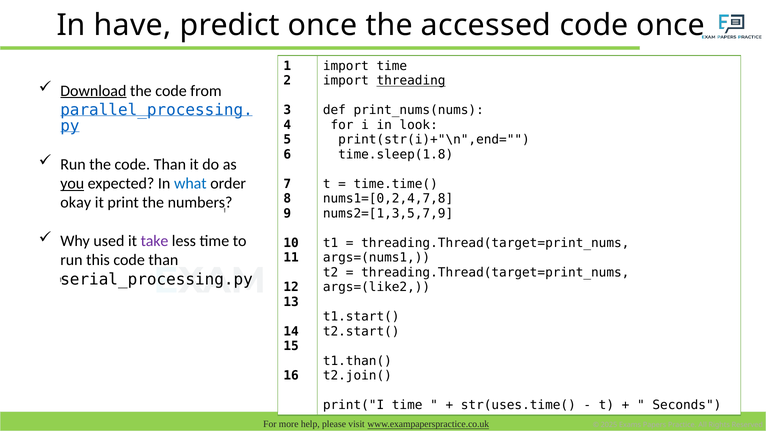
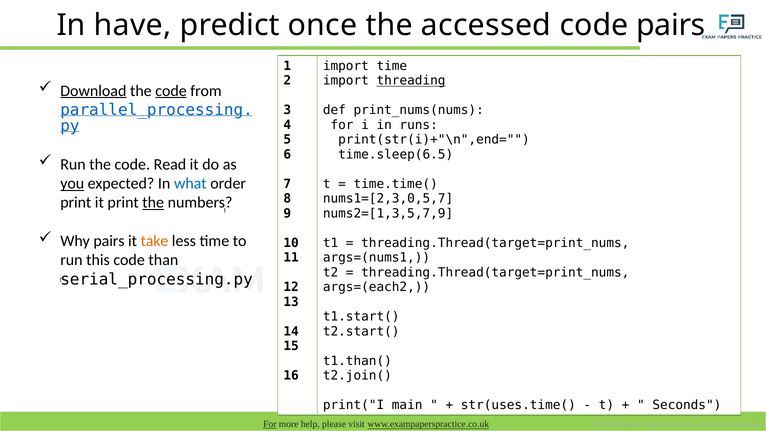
code once: once -> pairs (671, 25)
code underline: none -> present (171, 91)
look: look -> runs (419, 125)
time.sleep(1.8: time.sleep(1.8 -> time.sleep(6.5 (396, 154)
the code Than: Than -> Read (170, 164)
nums1=[0,2,4,7,8: nums1=[0,2,4,7,8 -> nums1=[2,3,0,5,7 (388, 199)
okay: okay -> print (76, 203)
the underline: none -> present (153, 203)
Why used: used -> pairs (109, 241)
take colour: purple -> orange (154, 241)
args=(like2: args=(like2 -> args=(each2 (377, 287)
print("I time: time -> main (407, 405)
For underline: none -> present (270, 424)
